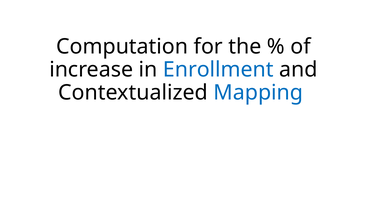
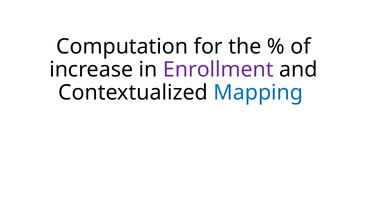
Enrollment colour: blue -> purple (218, 70)
